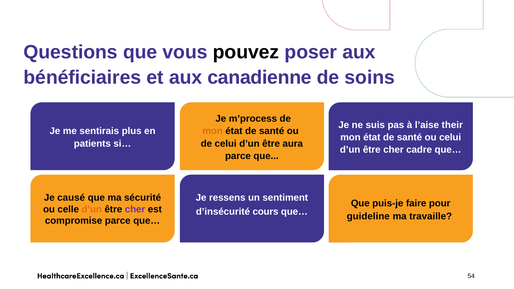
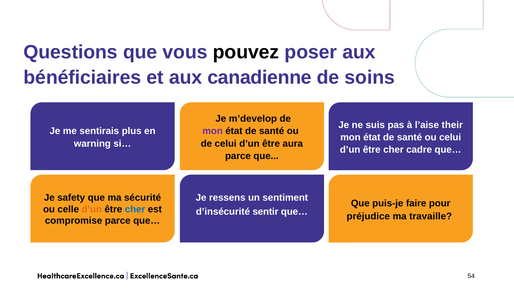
m’process: m’process -> m’develop (253, 119)
mon colour: orange -> purple (213, 131)
patients: patients -> warning (92, 144)
causé: causé -> safety (71, 198)
cher colour: purple -> blue (135, 209)
cours: cours -> sentir (266, 212)
guideline: guideline -> préjudice (368, 216)
